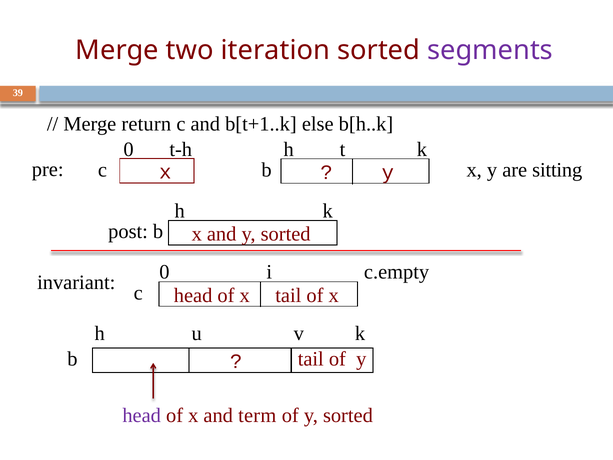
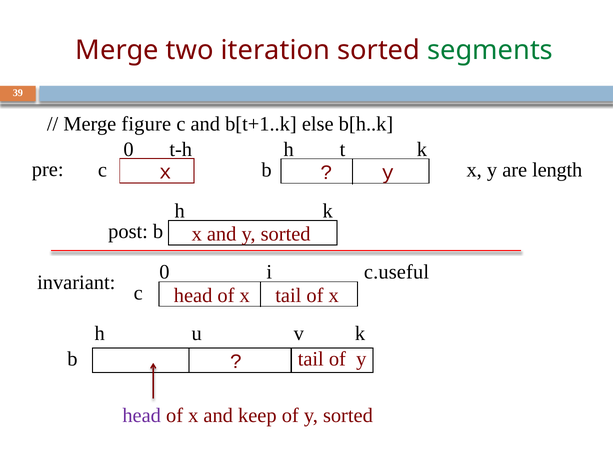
segments colour: purple -> green (490, 50)
return: return -> figure (146, 124)
sitting: sitting -> length (557, 170)
c.empty: c.empty -> c.useful (397, 272)
term: term -> keep (257, 415)
